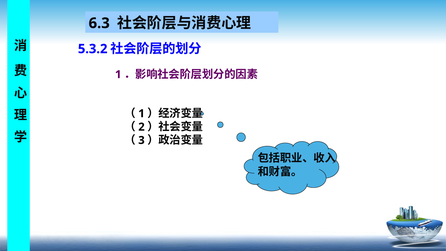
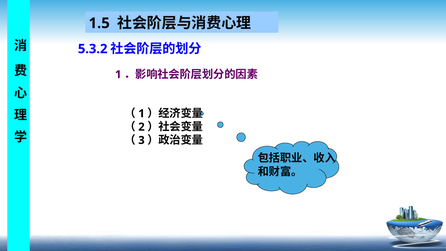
6.3: 6.3 -> 1.5 (99, 23)
